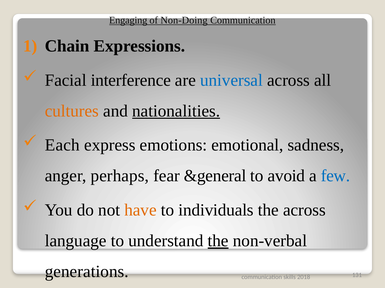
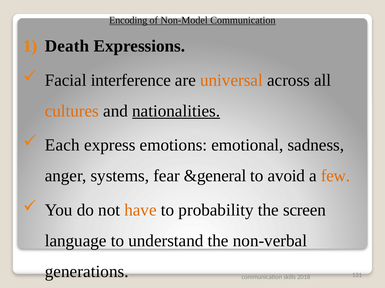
Engaging: Engaging -> Encoding (128, 20)
Non-Doing: Non-Doing -> Non-Model (184, 20)
Chain: Chain -> Death (67, 46)
universal colour: blue -> orange (231, 80)
perhaps: perhaps -> systems (120, 176)
few colour: blue -> orange (335, 176)
individuals: individuals -> probability (216, 211)
the across: across -> screen (304, 211)
the underline: present -> none (218, 241)
